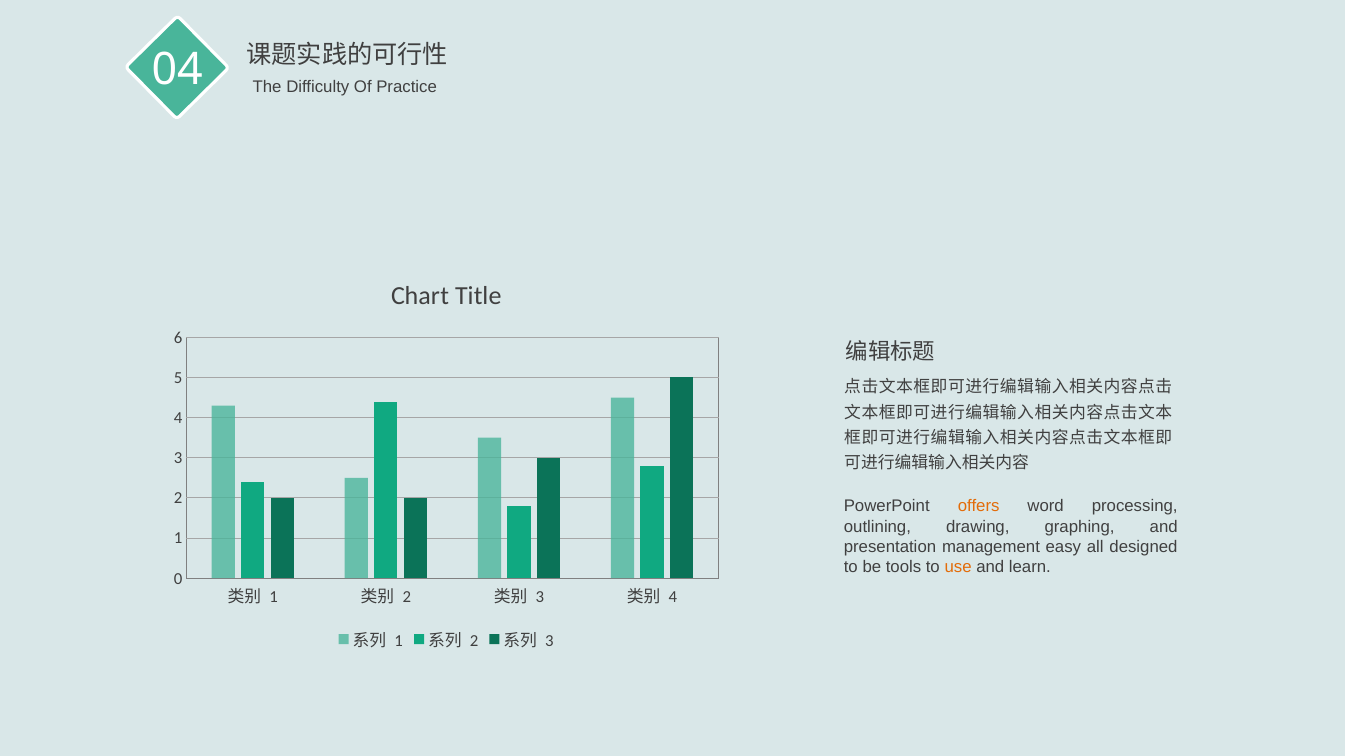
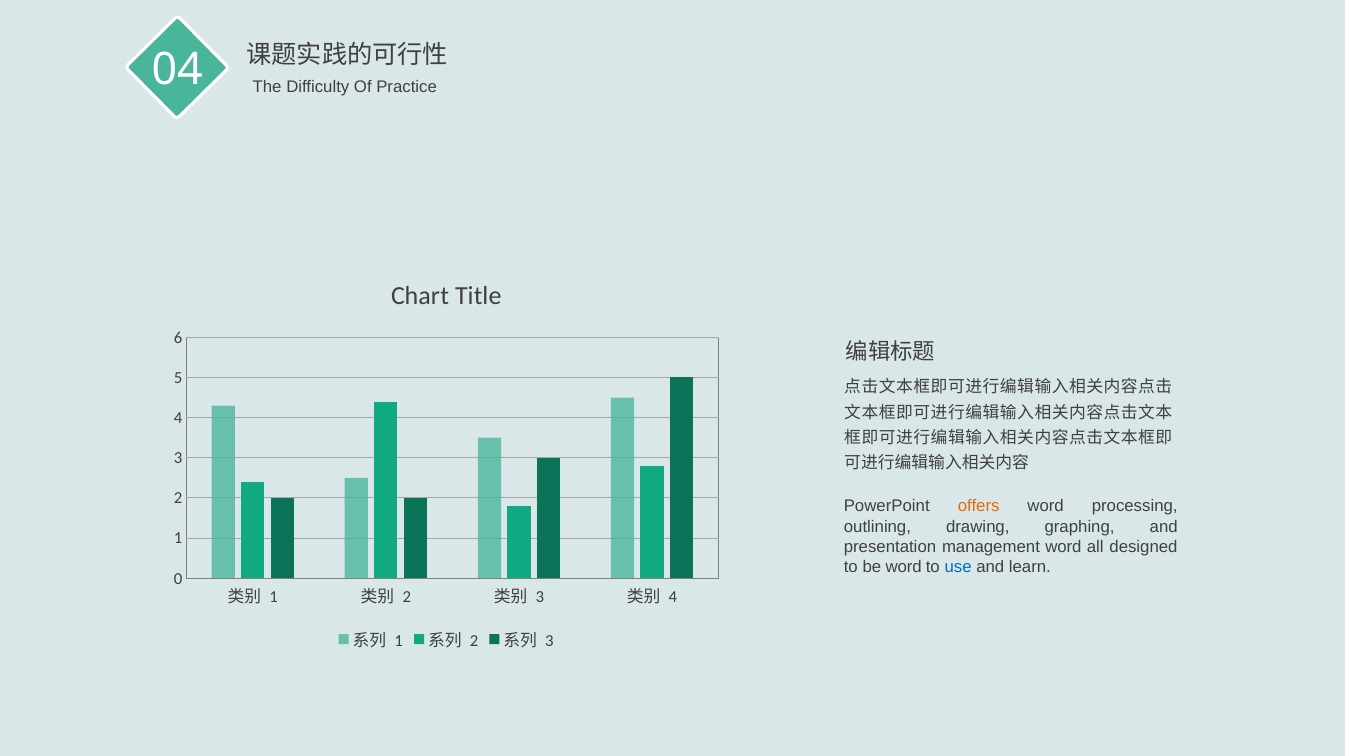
management easy: easy -> word (1063, 547)
be tools: tools -> word (904, 567)
use colour: orange -> blue (958, 567)
